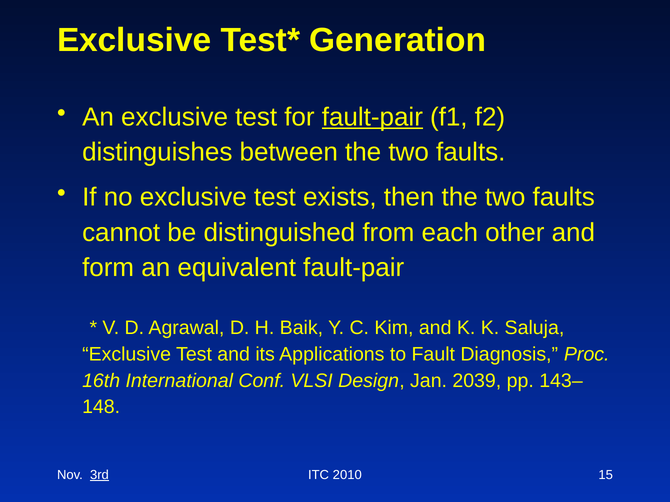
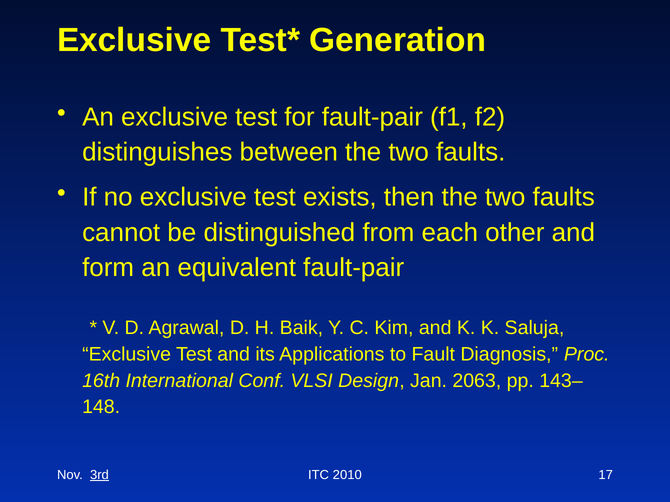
fault-pair underline: present -> none (372, 117)
2039: 2039 -> 2063 (477, 381)
15: 15 -> 17 (606, 475)
